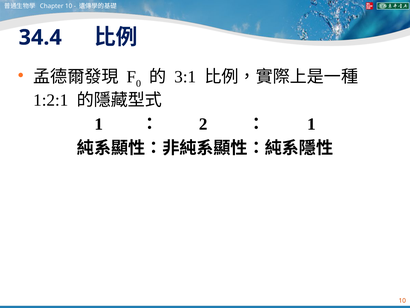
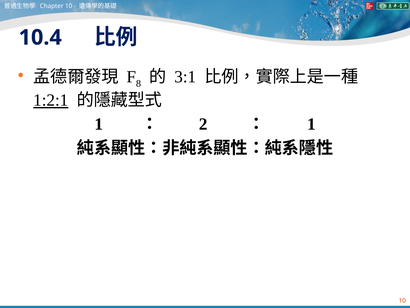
34.4: 34.4 -> 10.4 (40, 37)
0: 0 -> 8 (139, 83)
1:2:1 underline: none -> present (51, 100)
